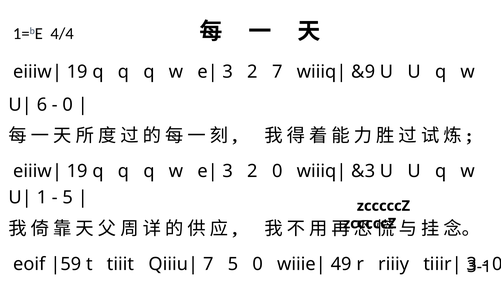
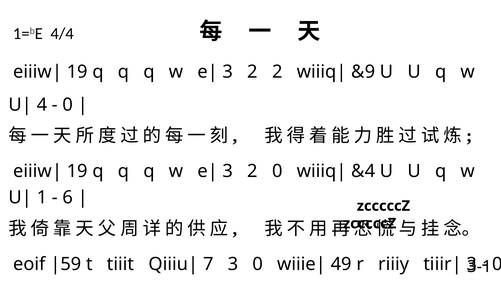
2 7: 7 -> 2 (277, 72)
6: 6 -> 4 (42, 105)
&3: &3 -> &4 (363, 171)
5: 5 -> 6 (68, 197)
7 5: 5 -> 3 (233, 264)
